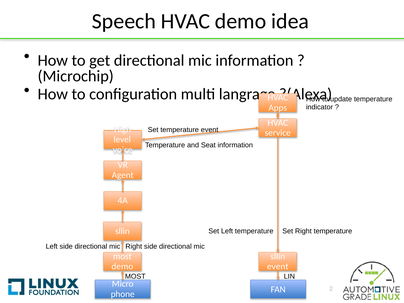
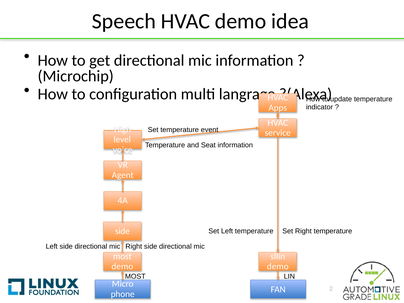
sllin: sllin -> side (122, 231)
event: event -> demo (278, 267)
